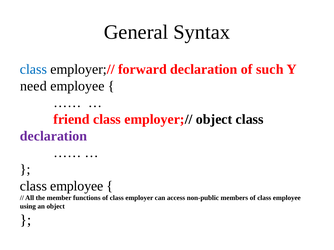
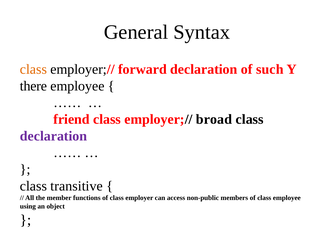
class colour: blue -> orange (33, 69)
need: need -> there (34, 86)
employer;// object: object -> broad (214, 120)
employee: employee -> transitive (77, 186)
